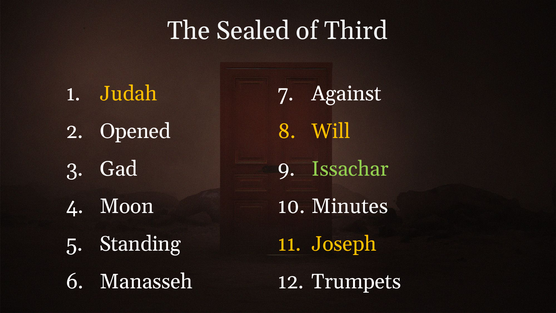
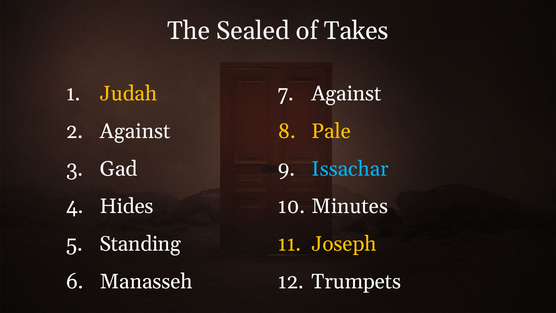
Third: Third -> Takes (356, 31)
Opened: Opened -> Against (135, 131)
Will: Will -> Pale (331, 131)
Issachar colour: light green -> light blue (350, 169)
Moon: Moon -> Hides (127, 206)
